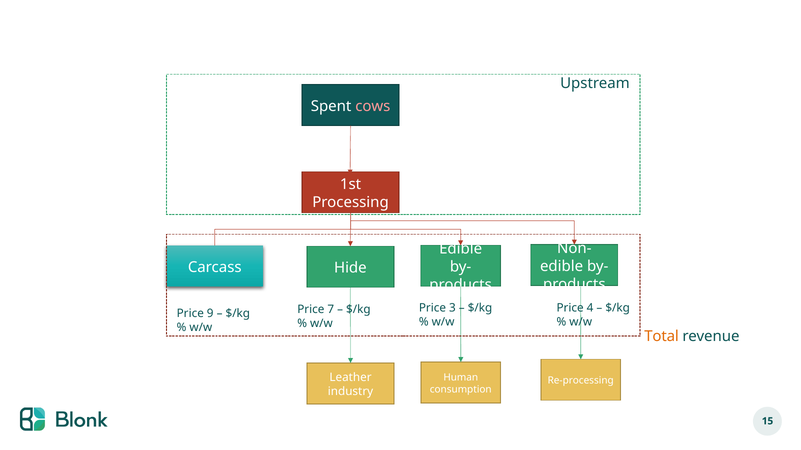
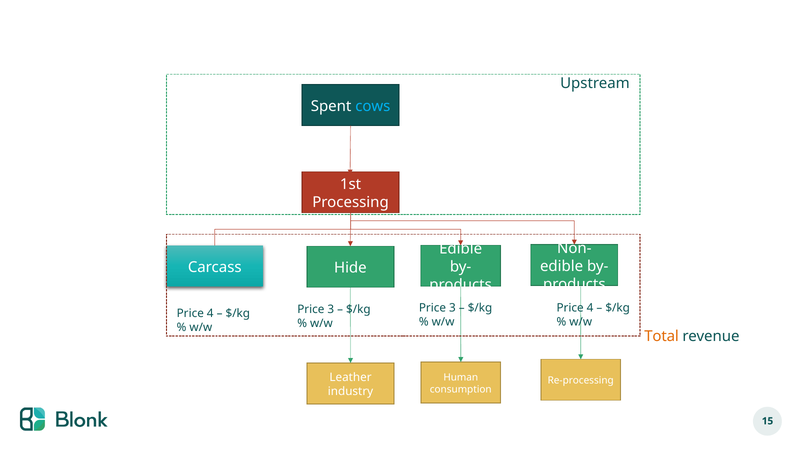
cows colour: pink -> light blue (373, 106)
7: 7 -> 3 (331, 310)
9: 9 -> 4 (210, 314)
